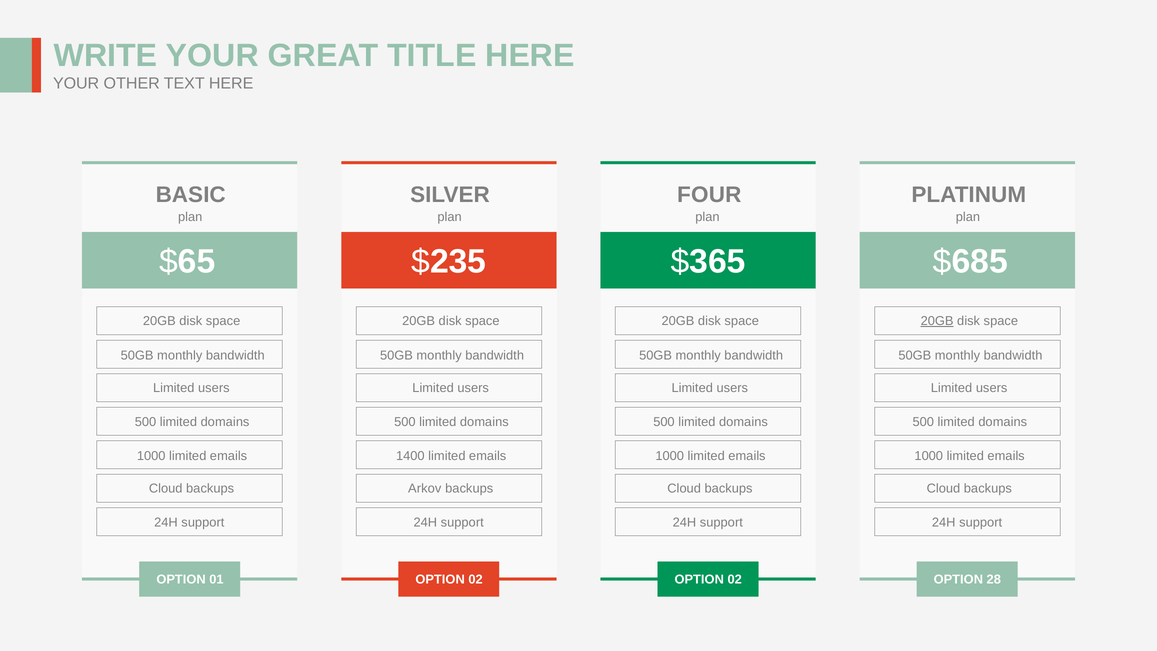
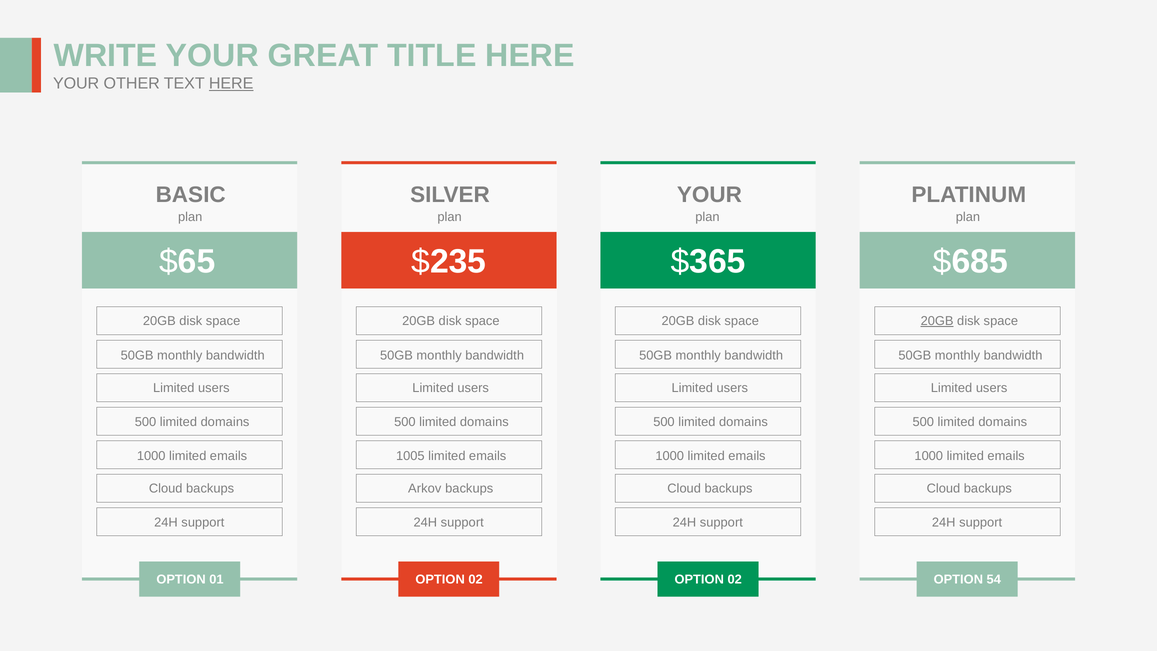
HERE underline: none -> present (231, 84)
FOUR: FOUR -> YOUR (709, 195)
1400: 1400 -> 1005 (410, 456)
28: 28 -> 54 (994, 579)
